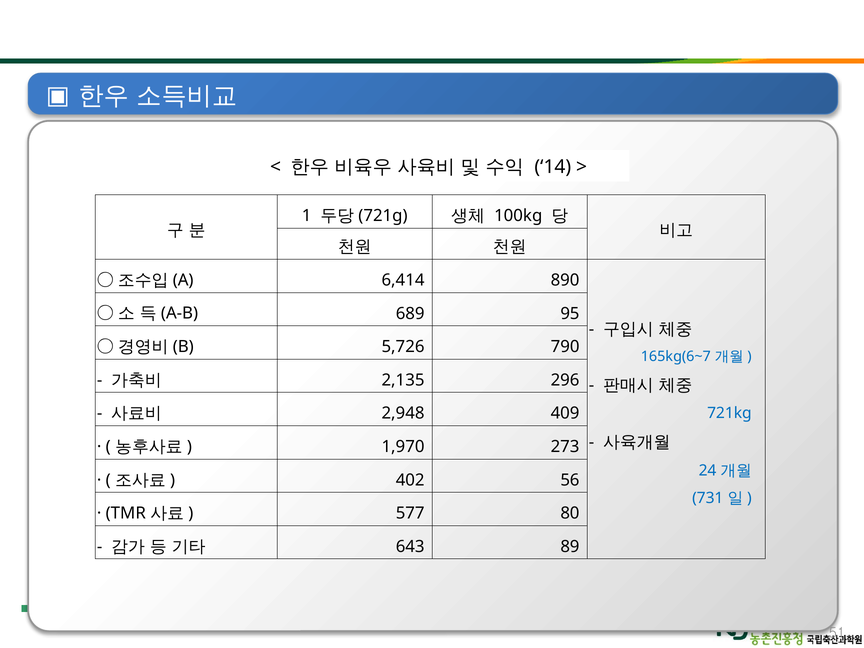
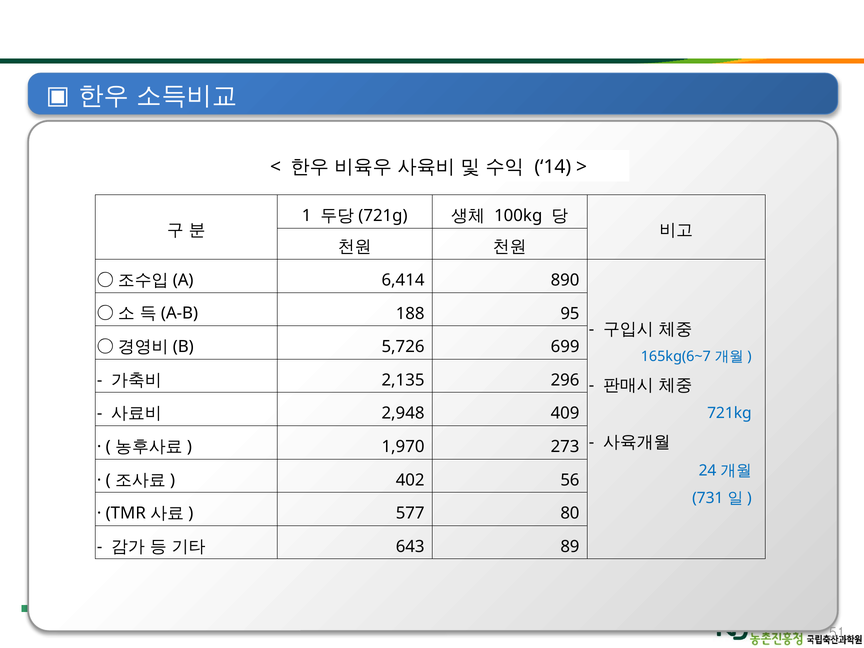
689: 689 -> 188 (410, 313)
790: 790 -> 699 (565, 347)
